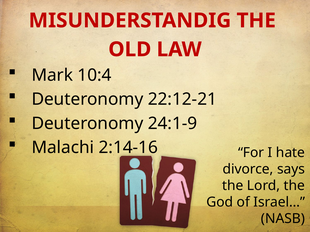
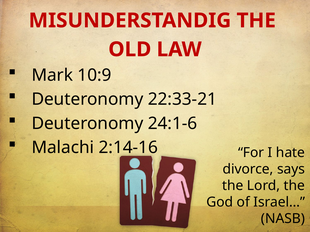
10:4: 10:4 -> 10:9 (95, 75)
22:12-21: 22:12-21 -> 22:33-21 (182, 100)
24:1-9: 24:1-9 -> 24:1-6 (173, 124)
